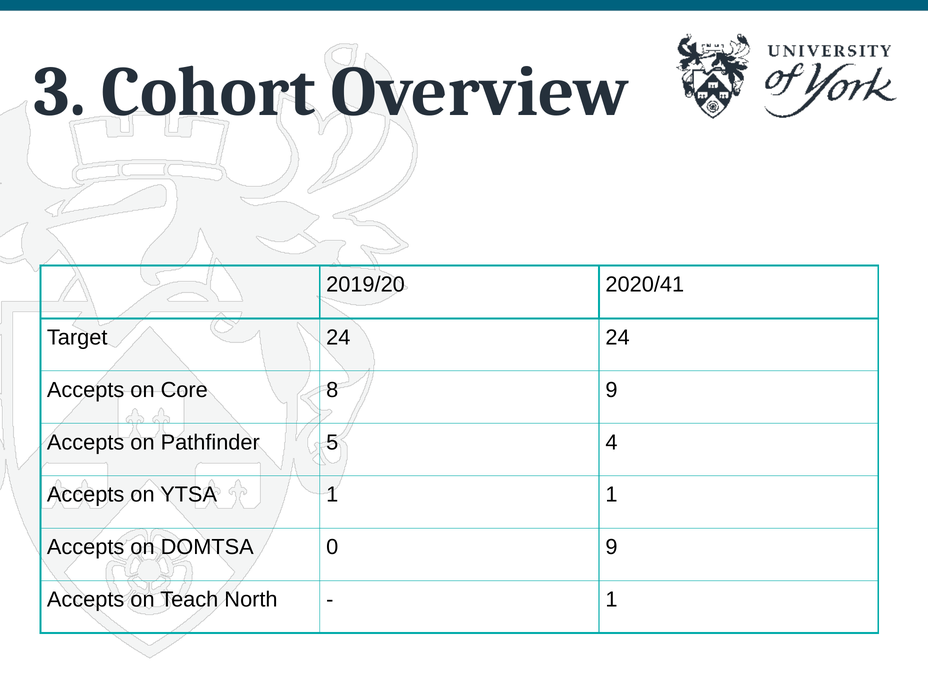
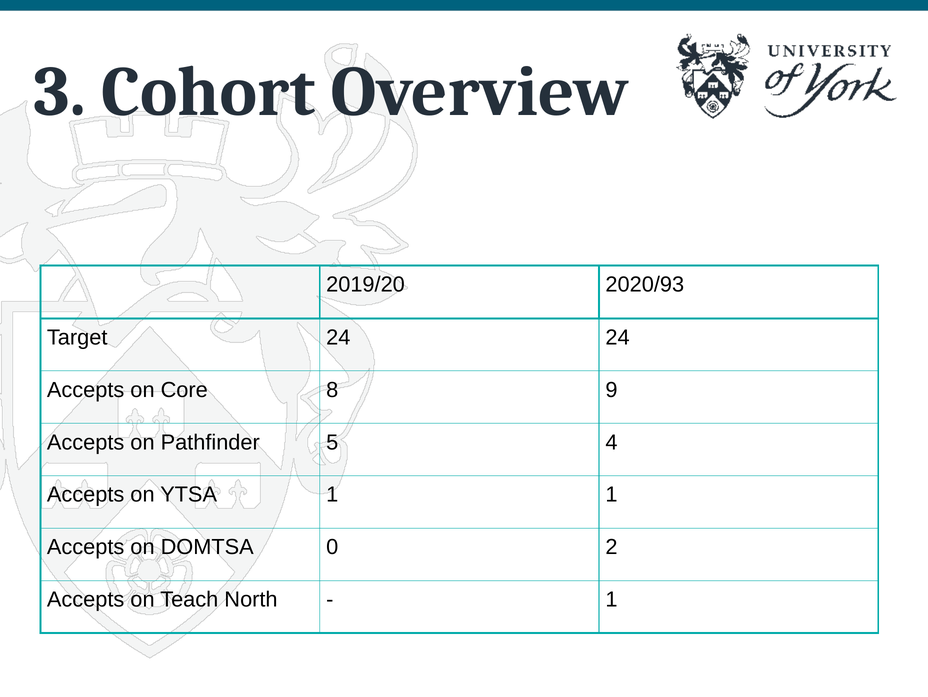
2020/41: 2020/41 -> 2020/93 (645, 284)
0 9: 9 -> 2 (612, 547)
